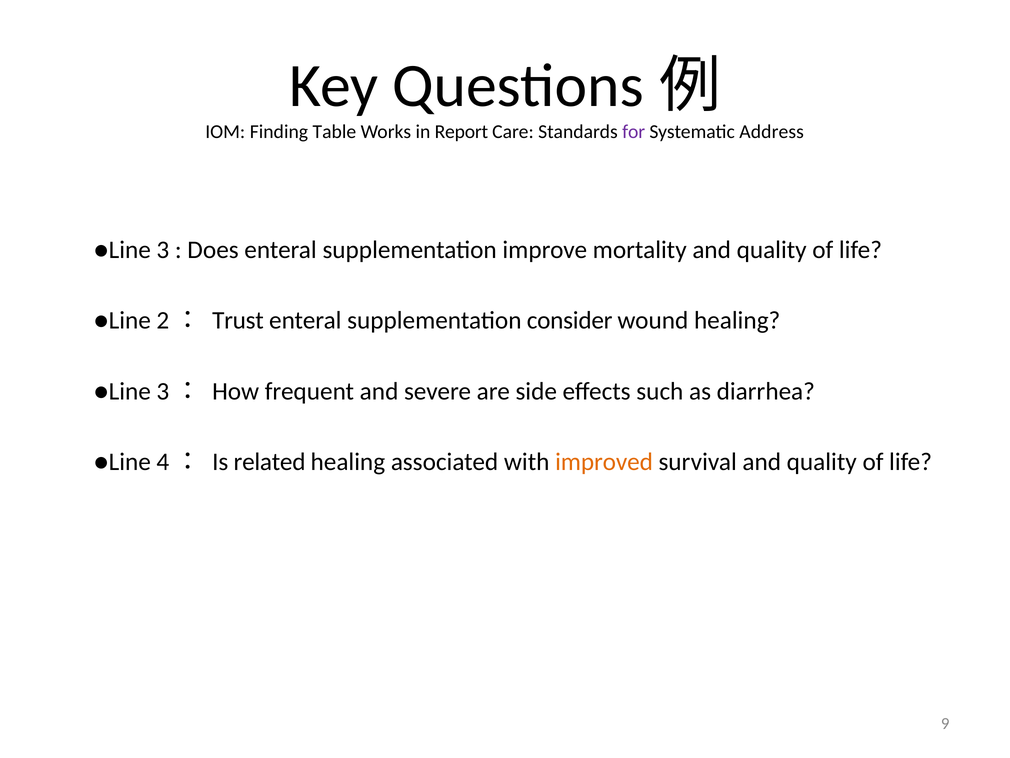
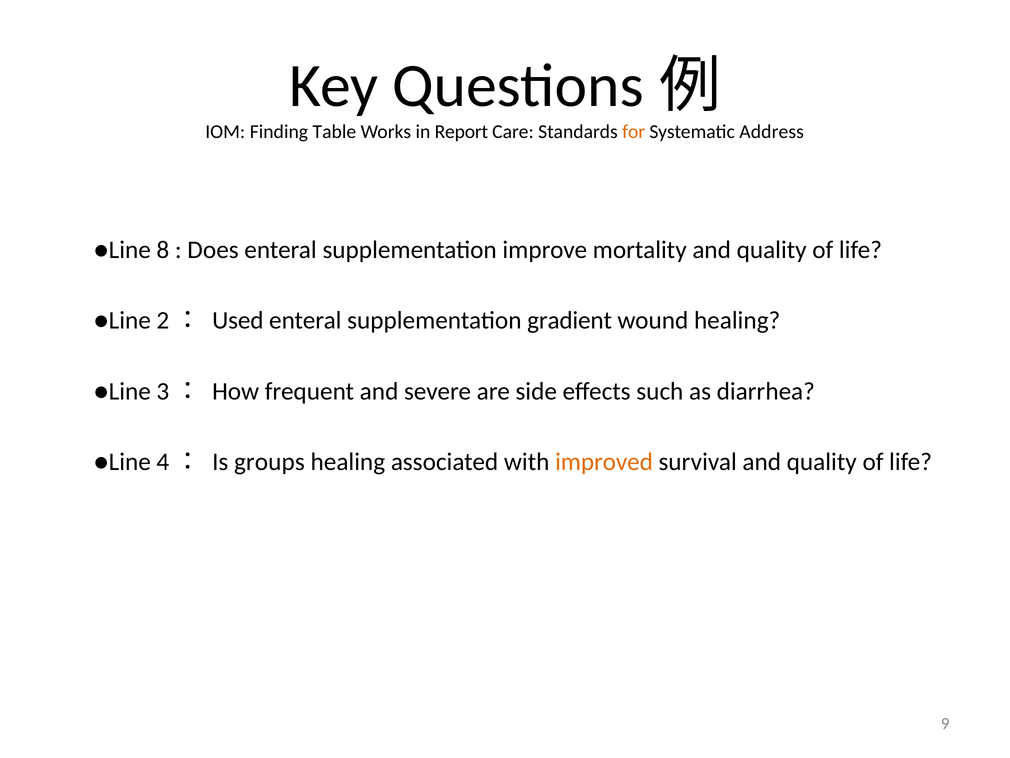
for colour: purple -> orange (634, 132)
3: 3 -> 8 (163, 250)
Trust: Trust -> Used (238, 320)
consider: consider -> gradient (570, 320)
related: related -> groups (269, 462)
